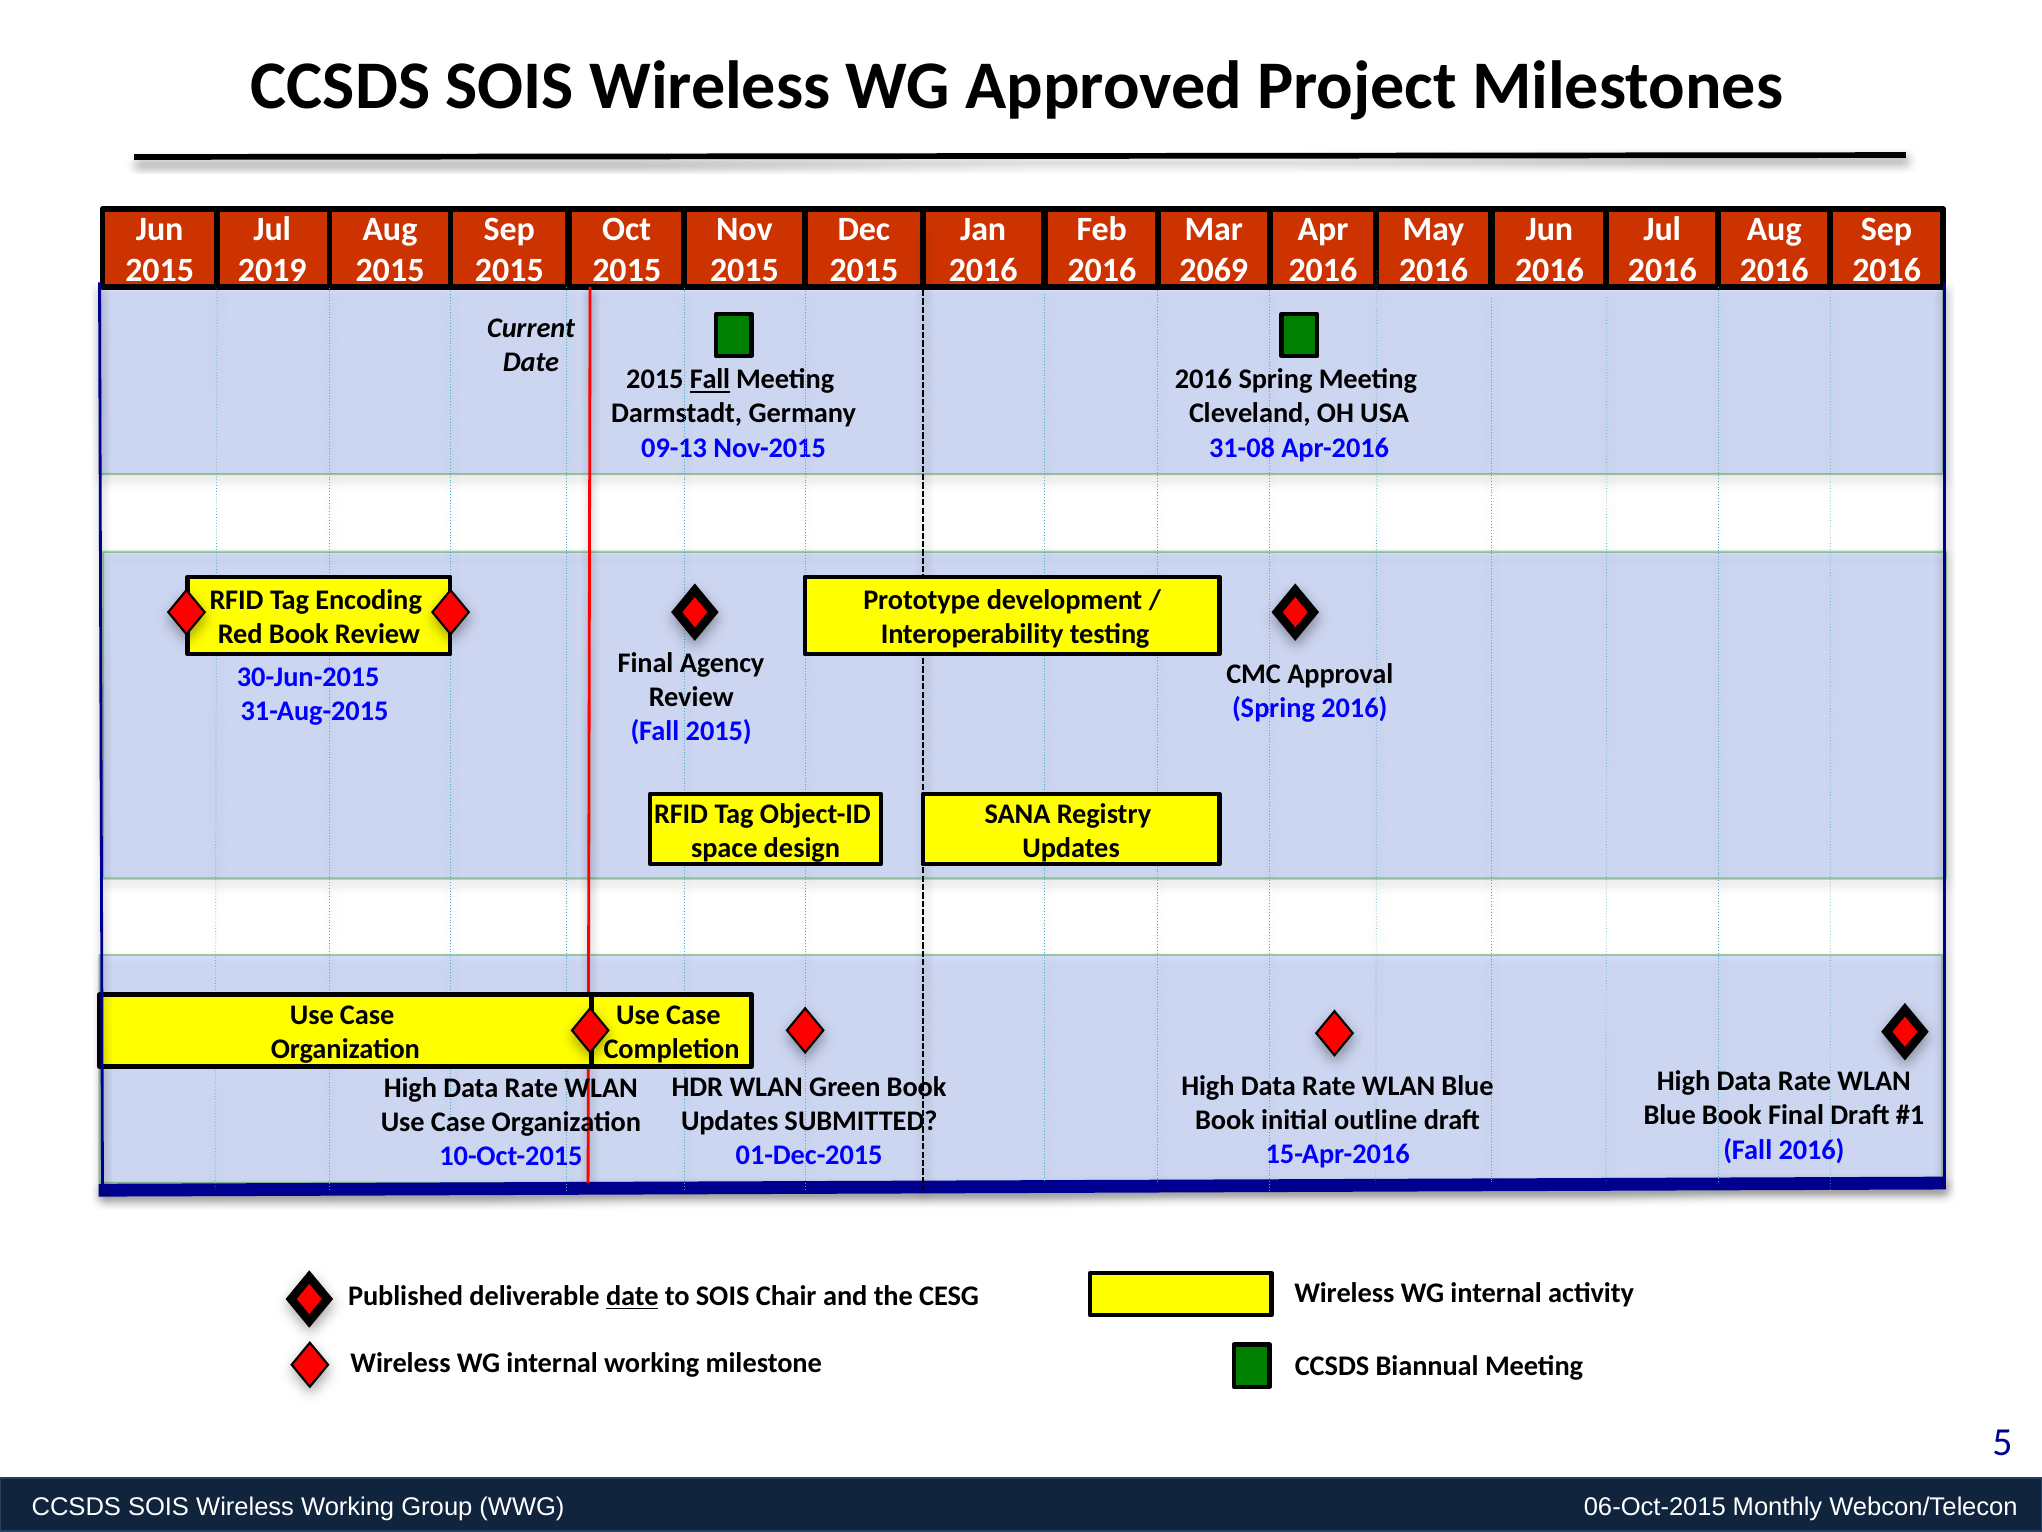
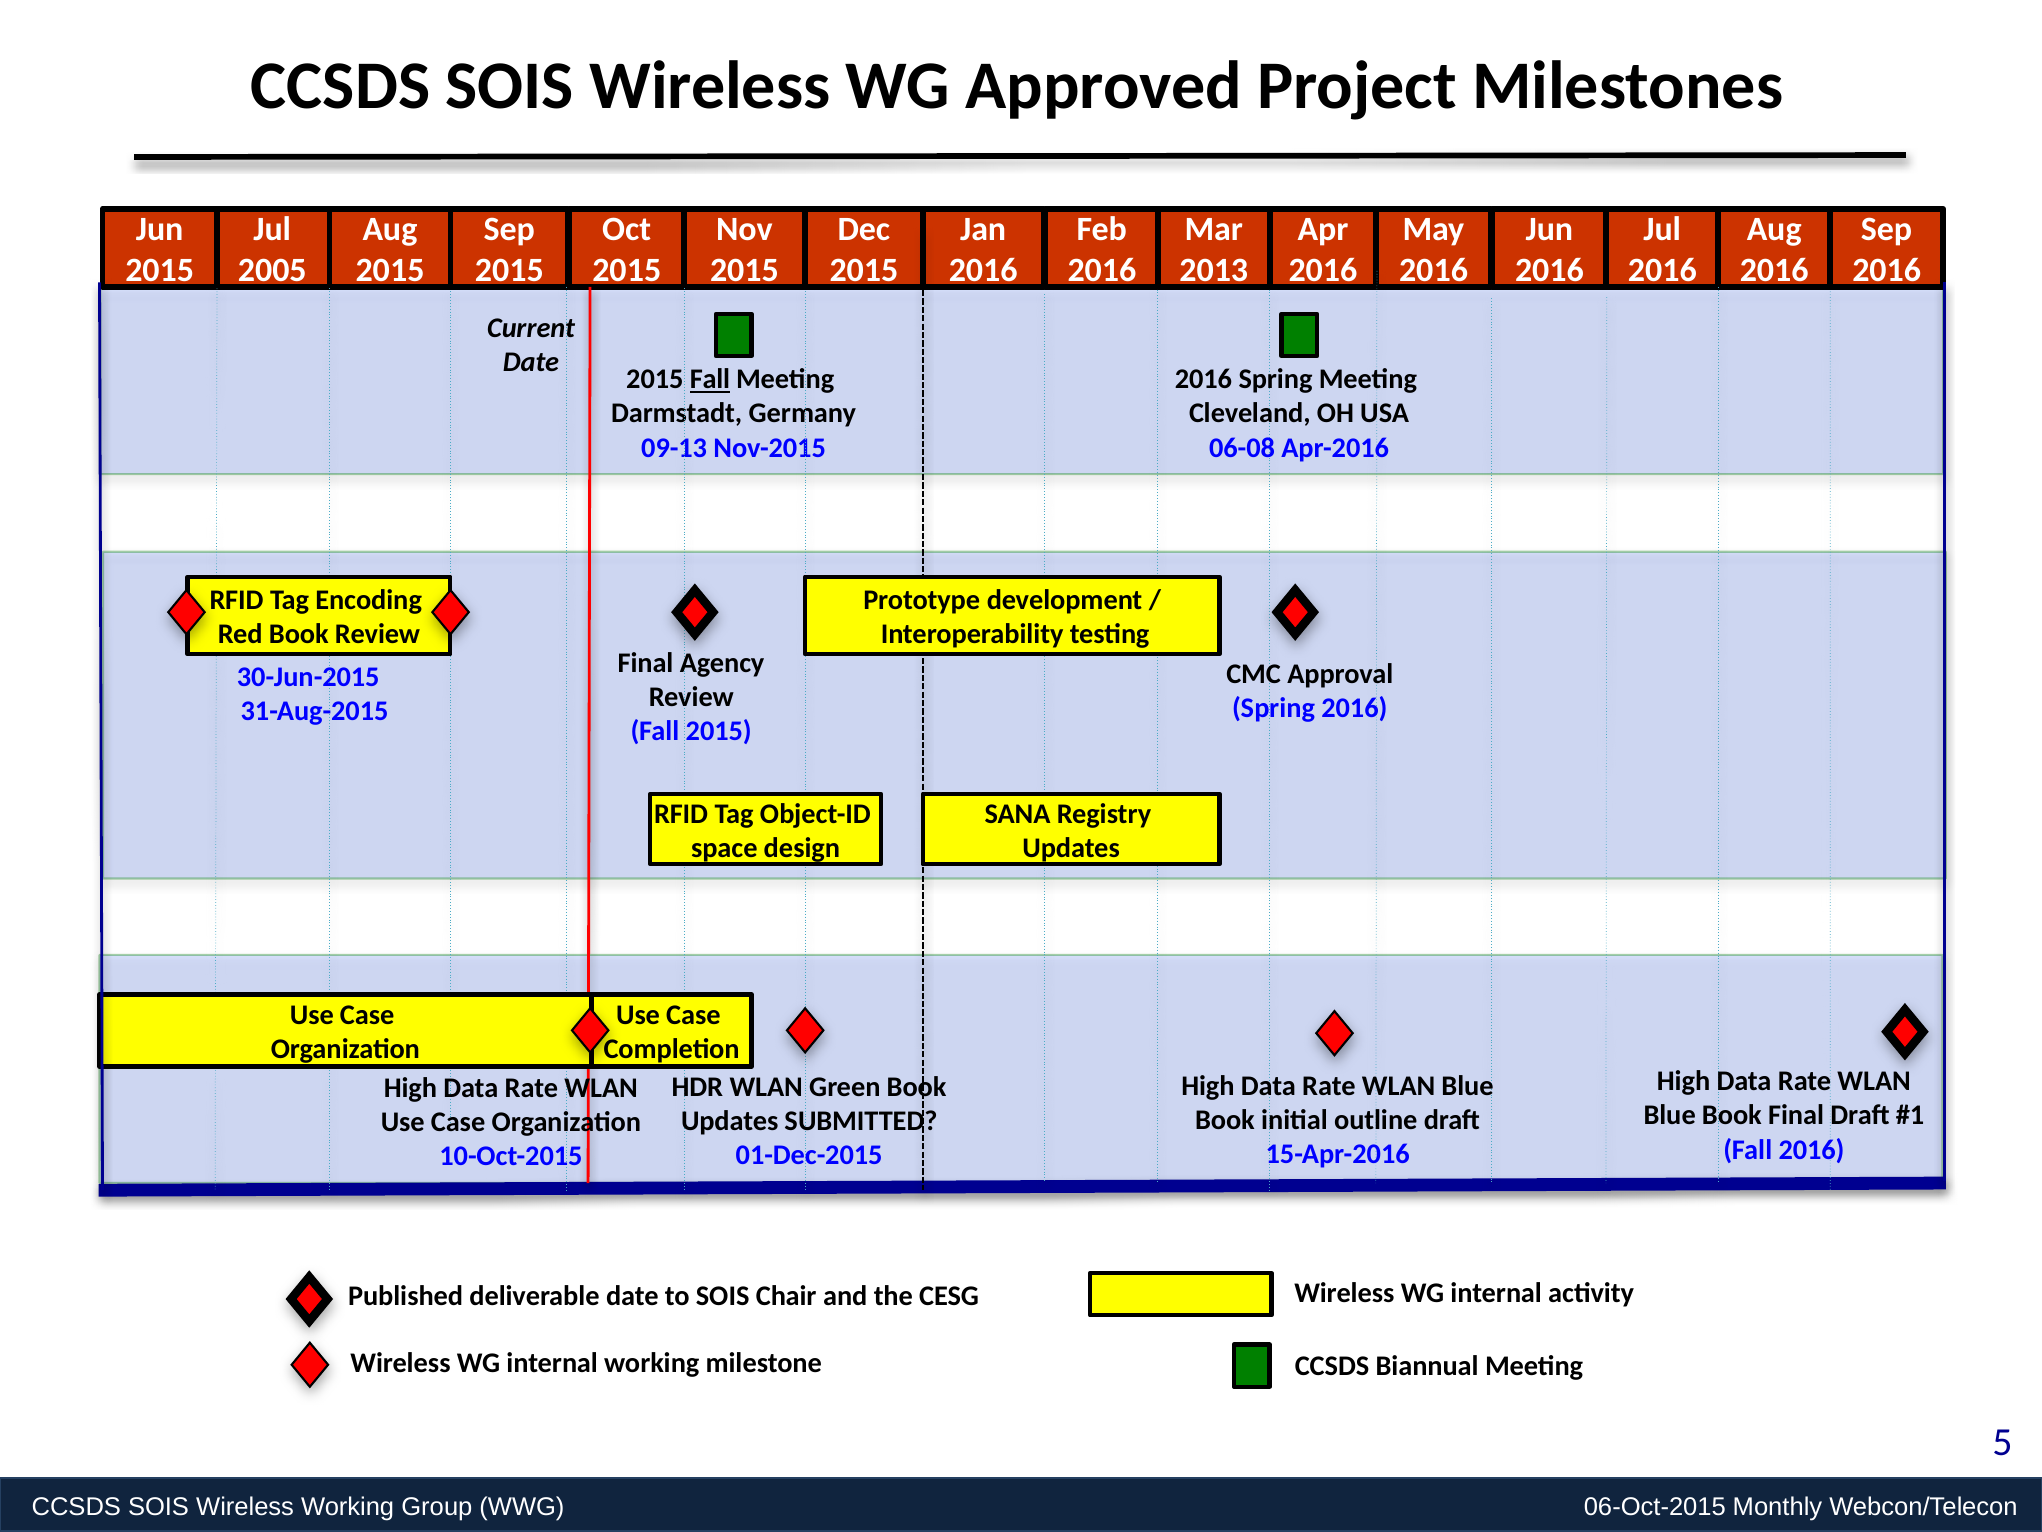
2019: 2019 -> 2005 (272, 270)
2069: 2069 -> 2013 (1214, 270)
31-08: 31-08 -> 06-08 (1242, 448)
date underline: present -> none (632, 1296)
